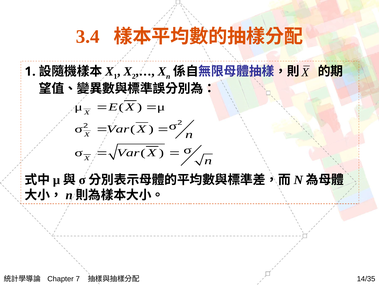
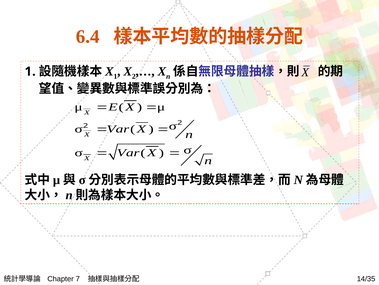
3.4: 3.4 -> 6.4 (88, 36)
